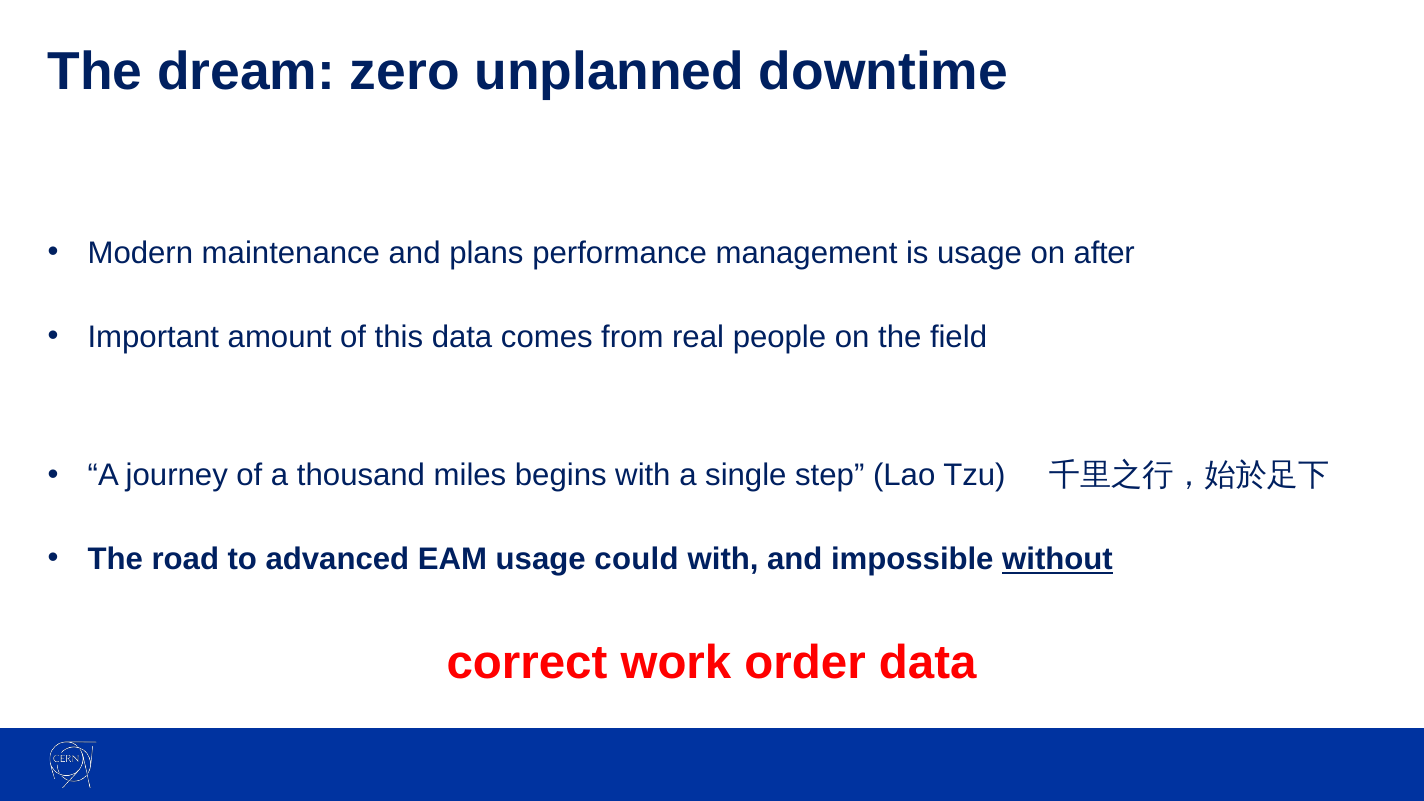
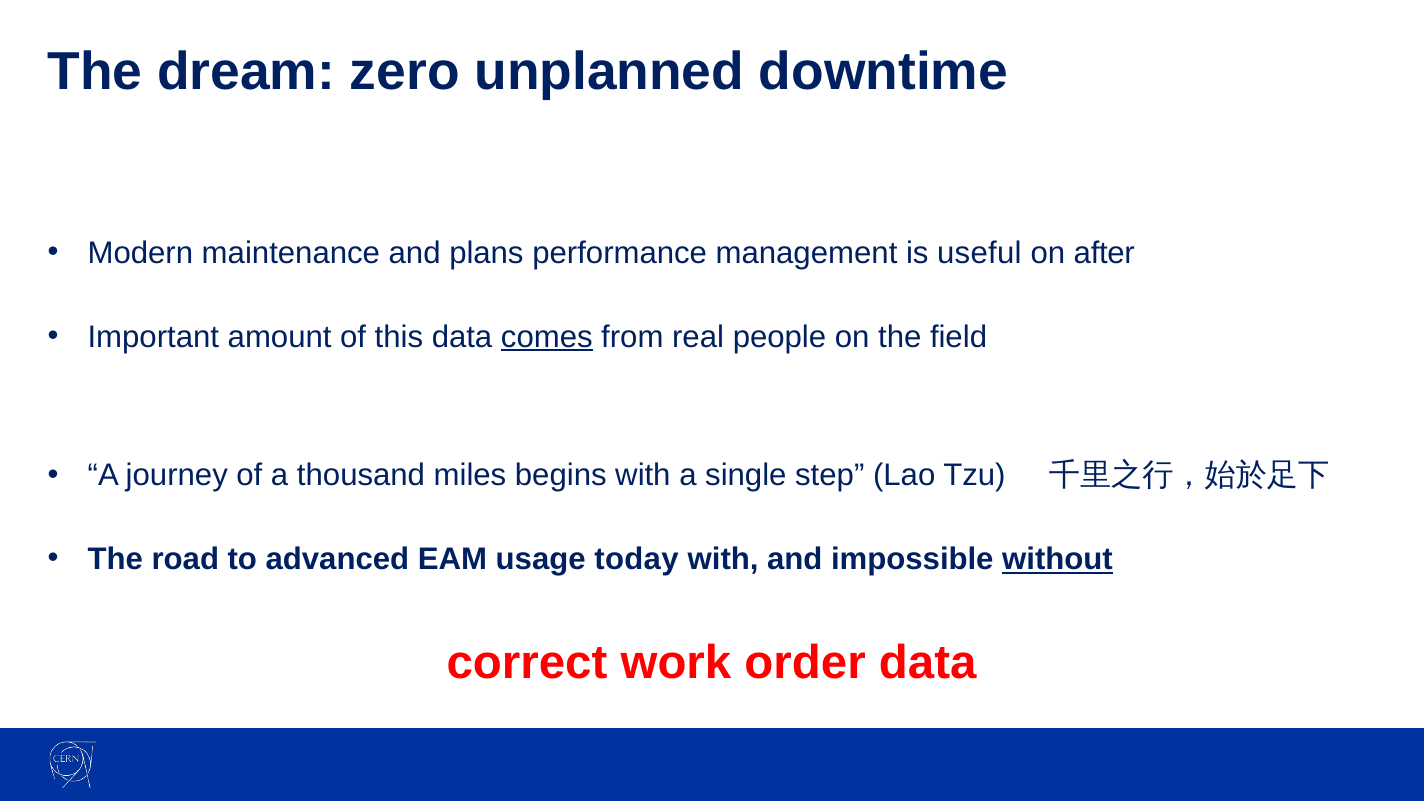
is usage: usage -> useful (979, 253)
comes underline: none -> present (547, 337)
could: could -> today (636, 559)
